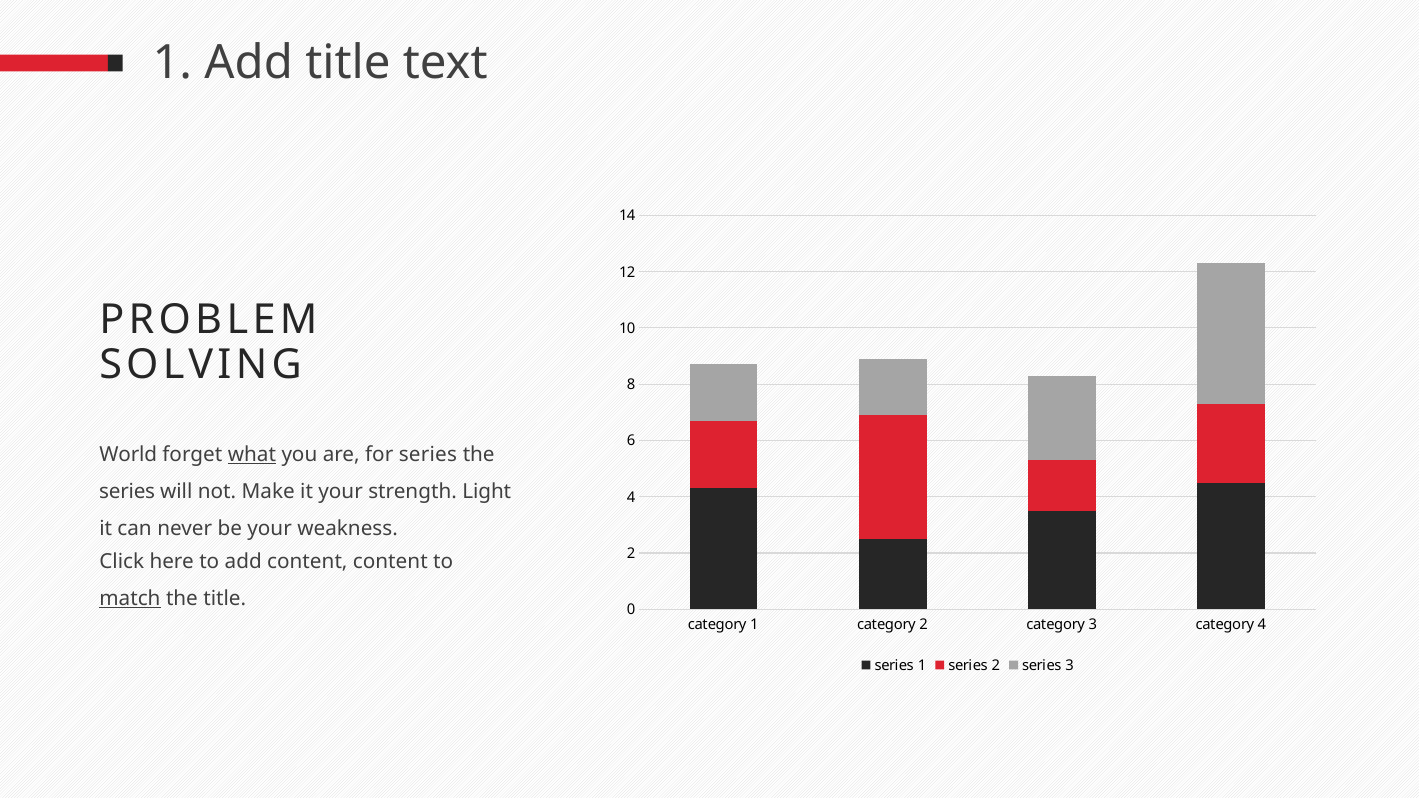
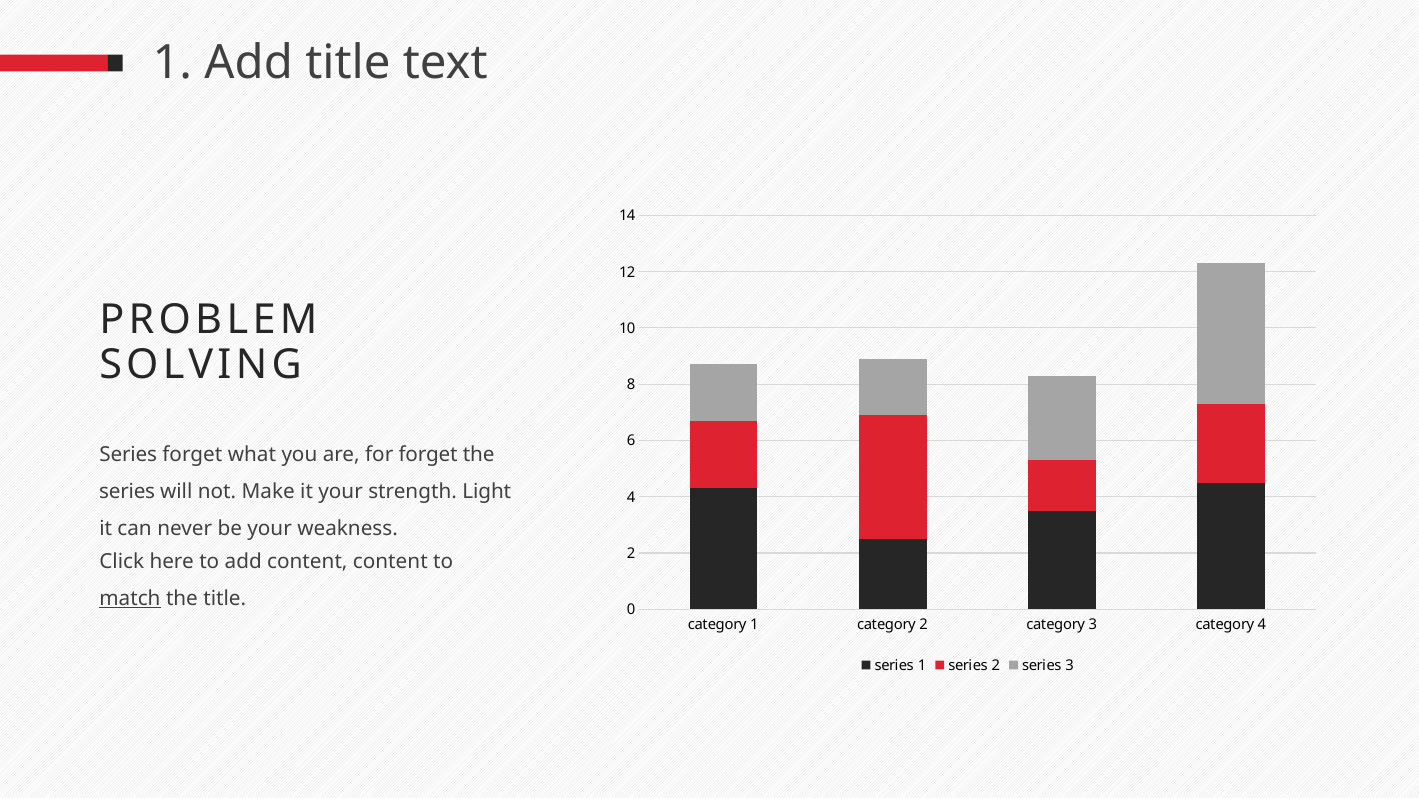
World: World -> Series (128, 455)
what underline: present -> none (252, 455)
for series: series -> forget (428, 455)
